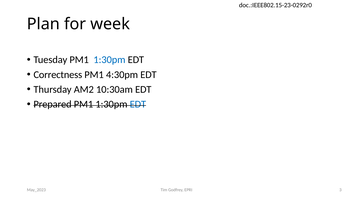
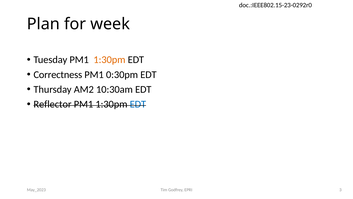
1:30pm colour: blue -> orange (109, 60)
4:30pm: 4:30pm -> 0:30pm (122, 74)
Prepared: Prepared -> Reflector (53, 104)
